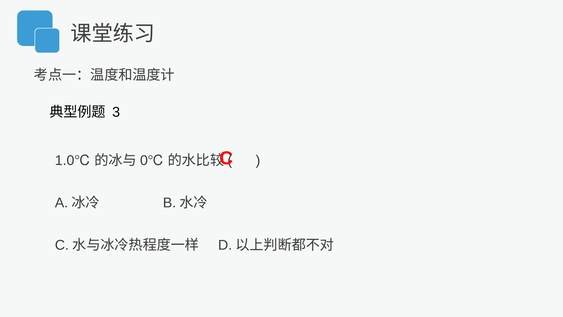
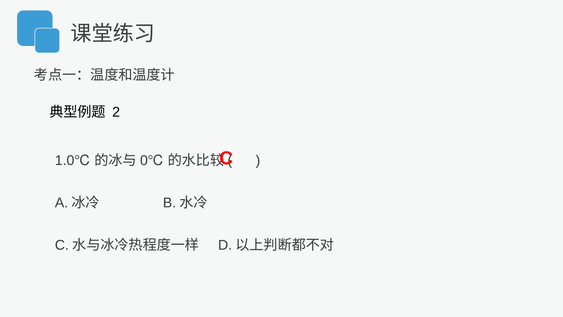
3: 3 -> 2 (116, 112)
